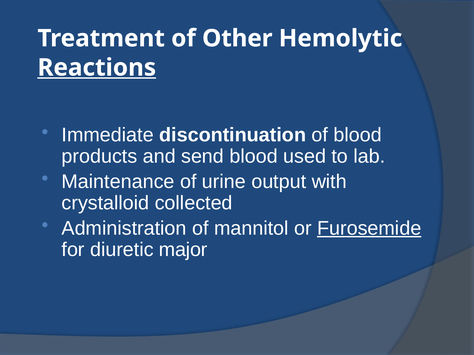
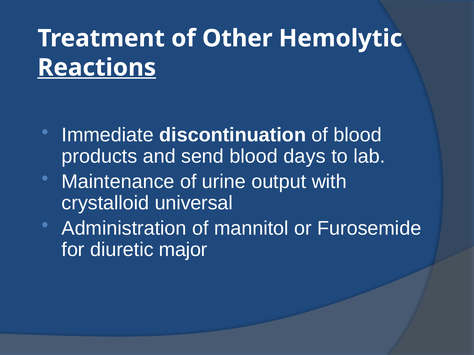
used: used -> days (305, 157)
collected: collected -> universal (194, 203)
Furosemide underline: present -> none (369, 229)
